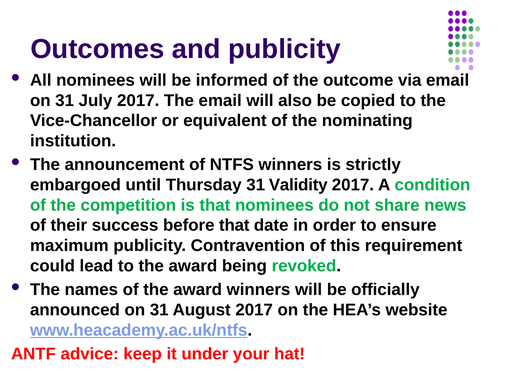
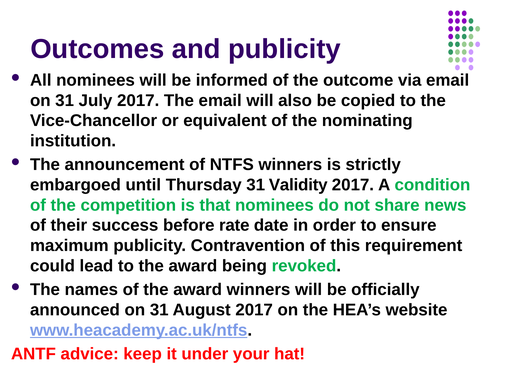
before that: that -> rate (234, 225)
